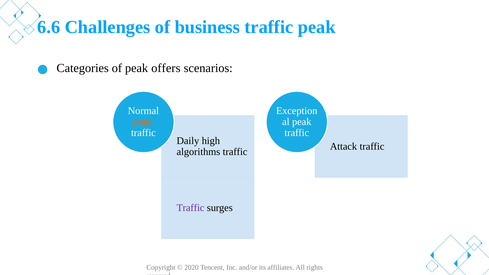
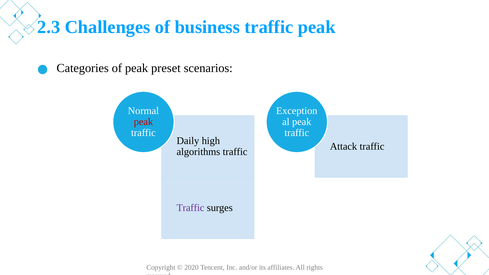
6.6: 6.6 -> 2.3 (49, 27)
offers: offers -> preset (166, 68)
peak colour: orange -> red (143, 122)
